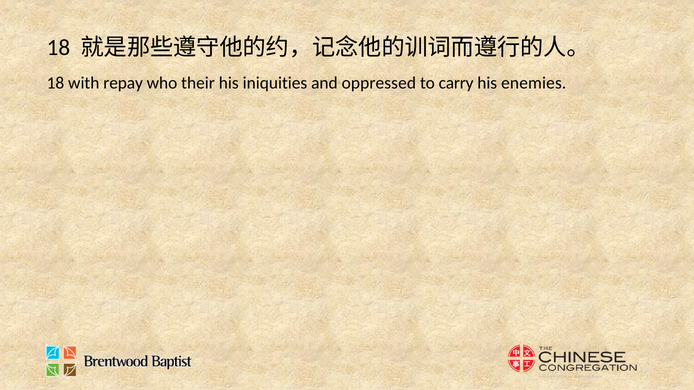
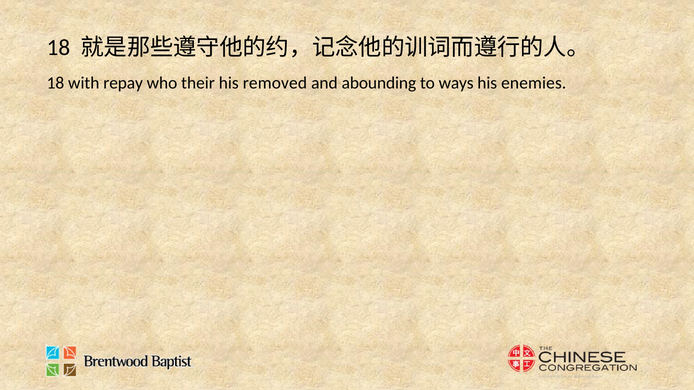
iniquities: iniquities -> removed (275, 83)
oppressed: oppressed -> abounding (379, 83)
carry: carry -> ways (456, 83)
